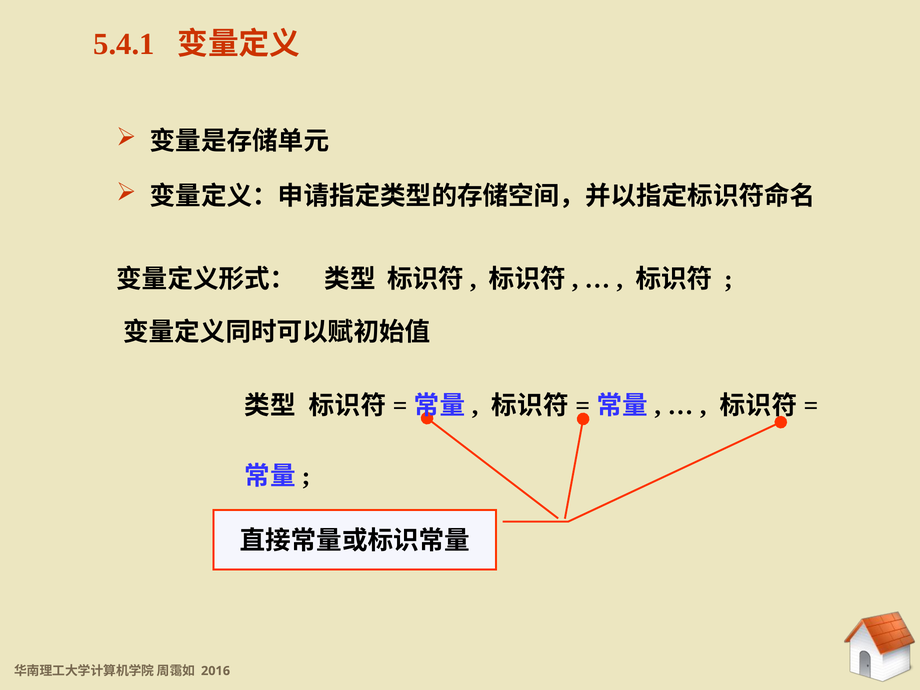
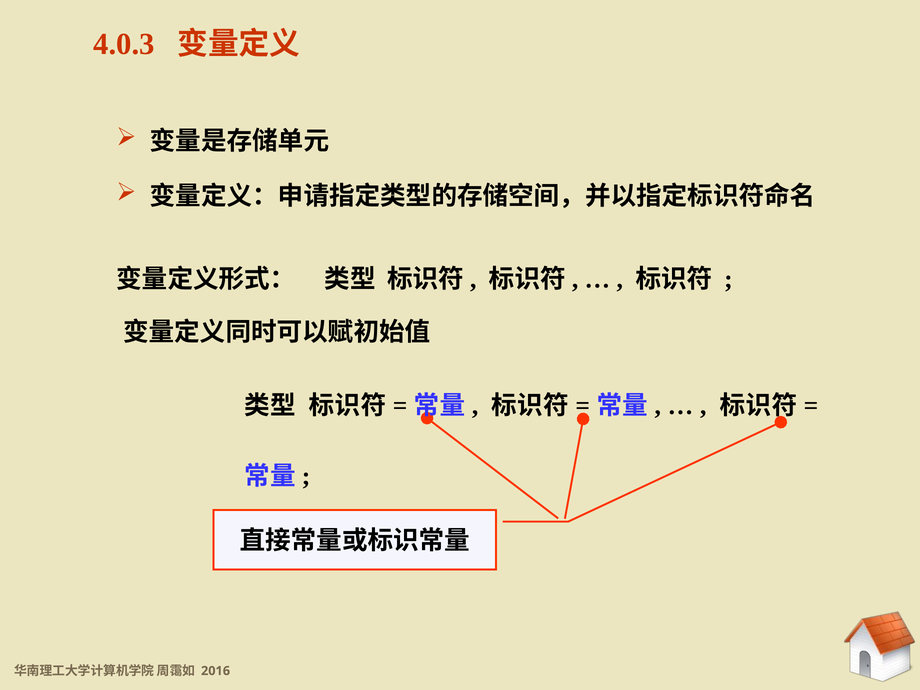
5.4.1: 5.4.1 -> 4.0.3 (124, 44)
